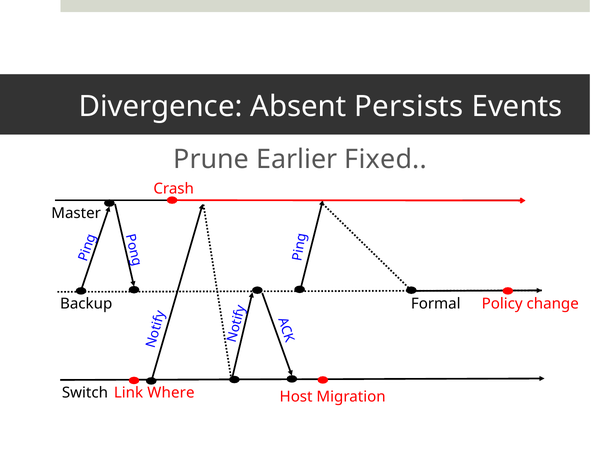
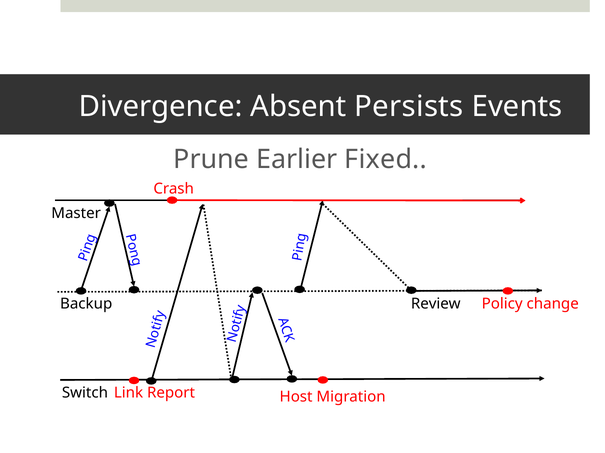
Formal: Formal -> Review (436, 304)
Where: Where -> Report (171, 394)
